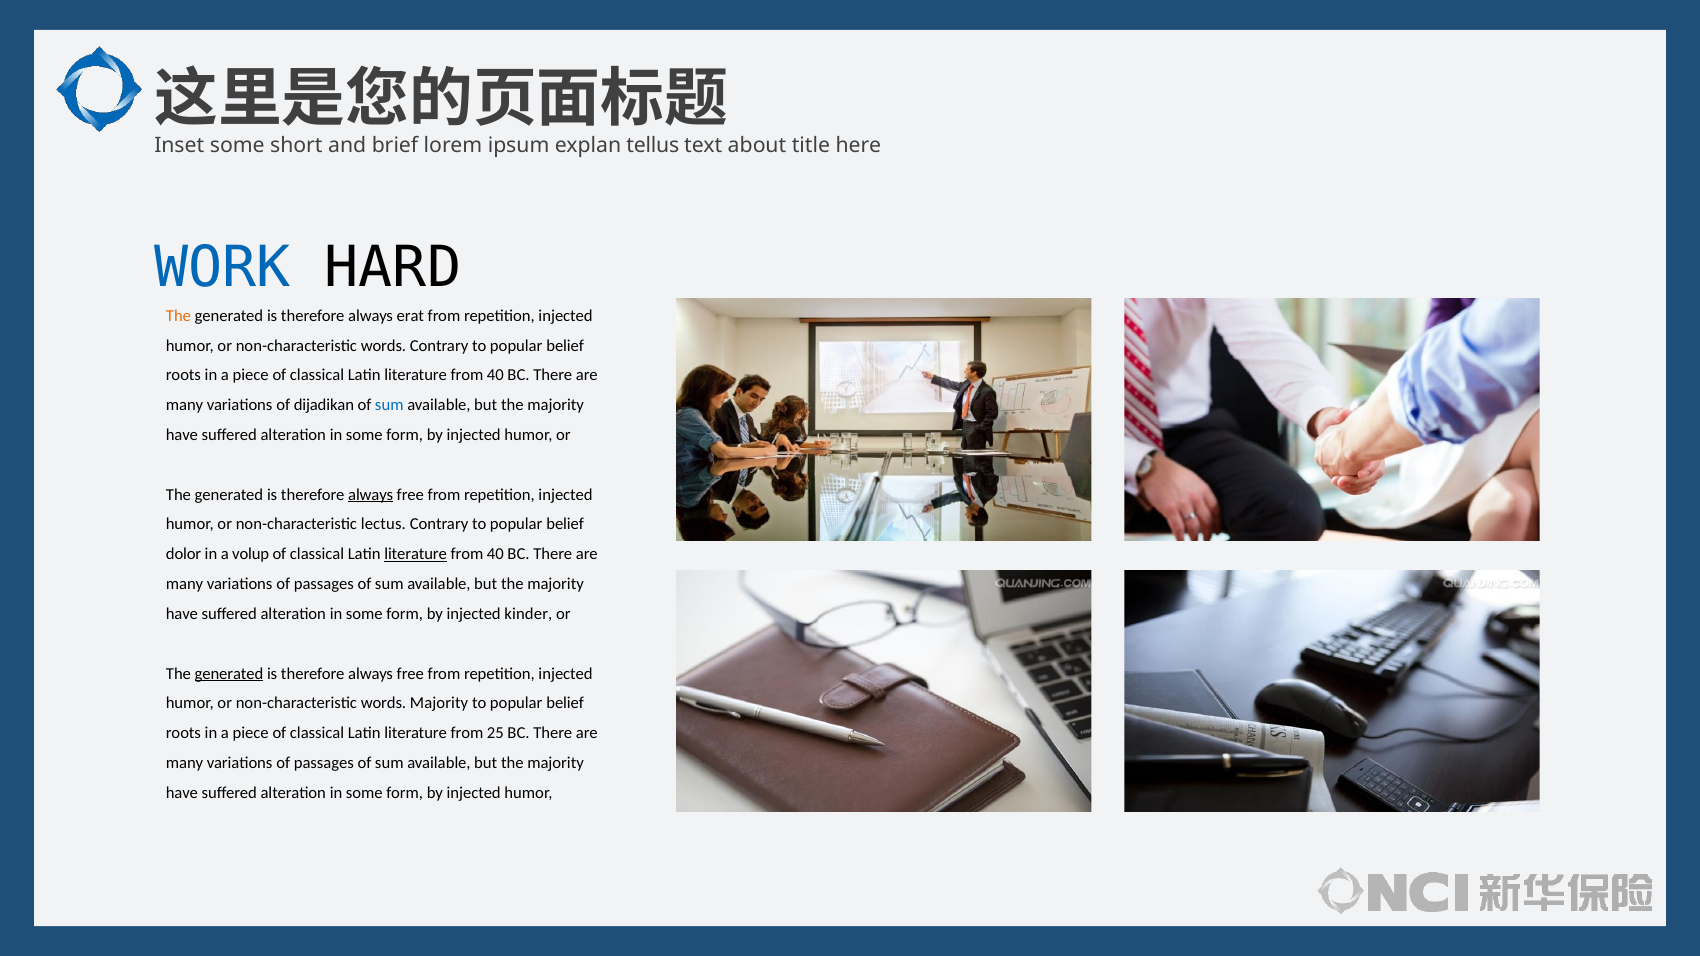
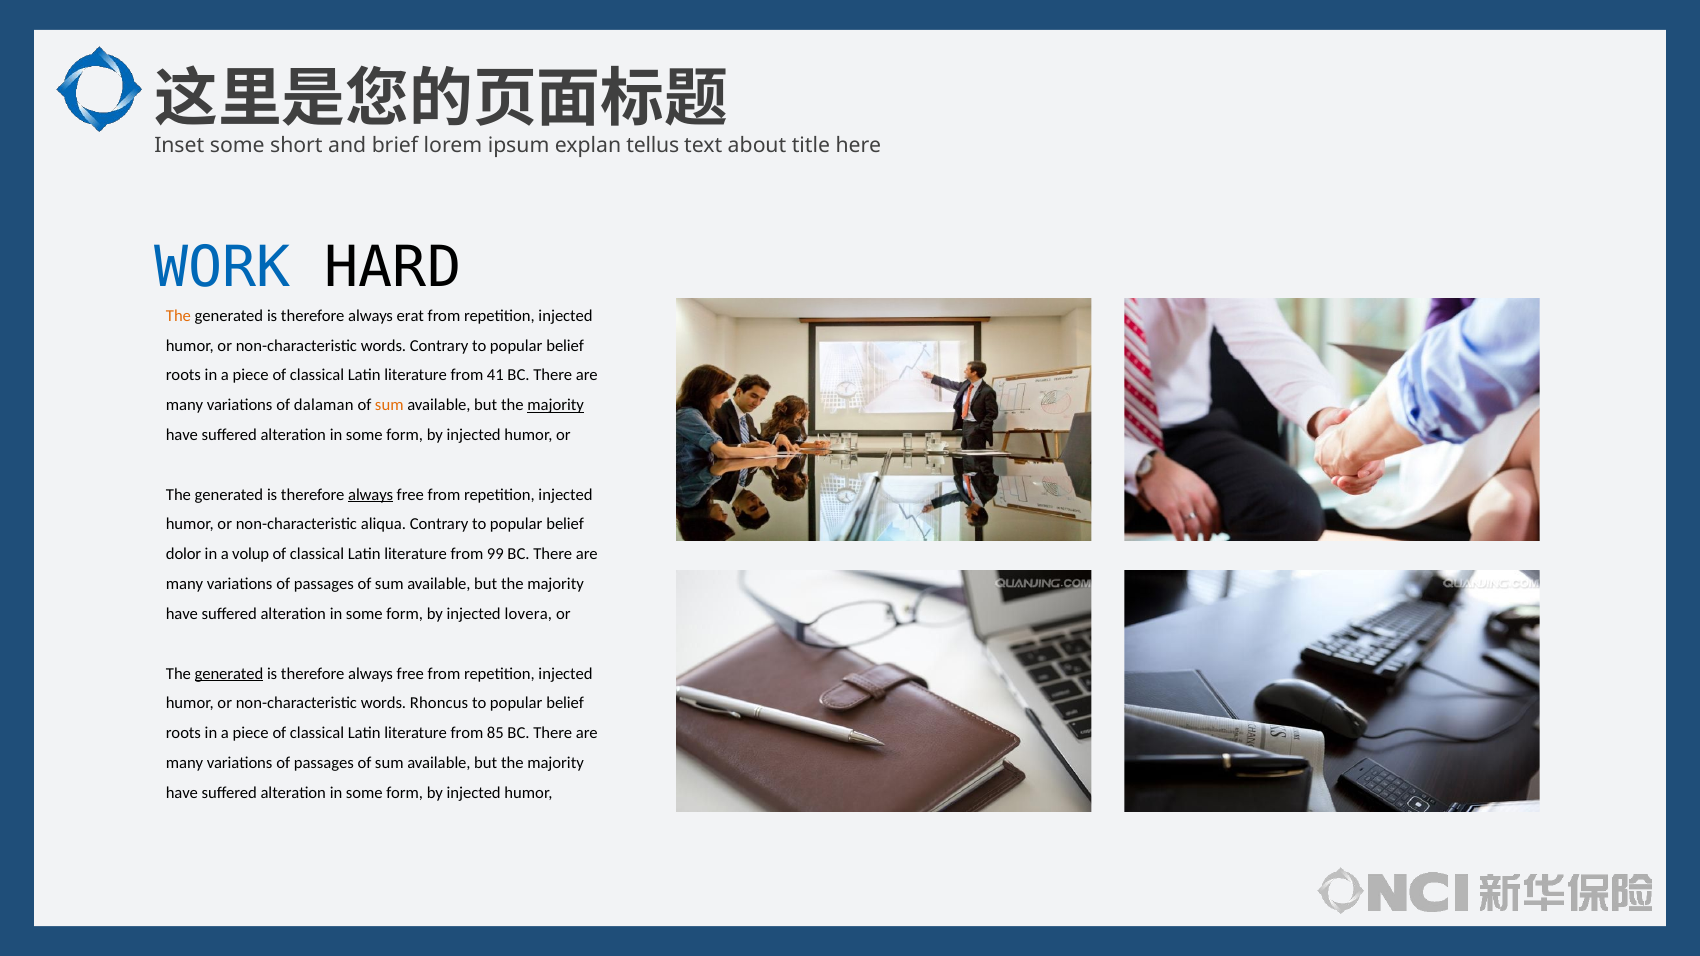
40: 40 -> 41 (495, 376)
dijadikan: dijadikan -> dalaman (324, 405)
sum colour: blue -> orange (389, 405)
majority underline: none -> present (556, 405)
lectus: lectus -> aliqua (383, 525)
literature underline: present -> none (416, 554)
40: 40 -> 99 (495, 554)
kinder: kinder -> lovera (528, 614)
words Majority: Majority -> Rhoncus (439, 704)
25: 25 -> 85 (495, 733)
